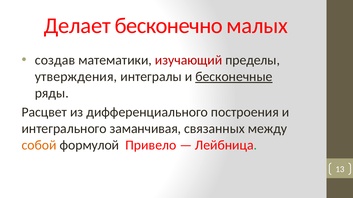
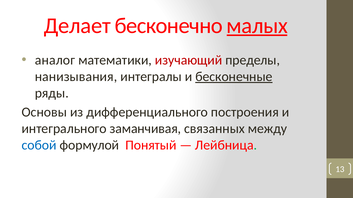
малых underline: none -> present (257, 26)
создав: создав -> аналог (55, 60)
утверждения: утверждения -> нанизывания (76, 77)
Расцвет: Расцвет -> Основы (44, 113)
собой colour: orange -> blue (39, 145)
Привело: Привело -> Понятый (151, 145)
